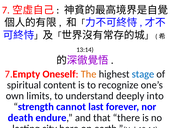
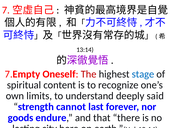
The colour: orange -> red (89, 74)
into: into -> said (155, 96)
death: death -> goods (21, 117)
